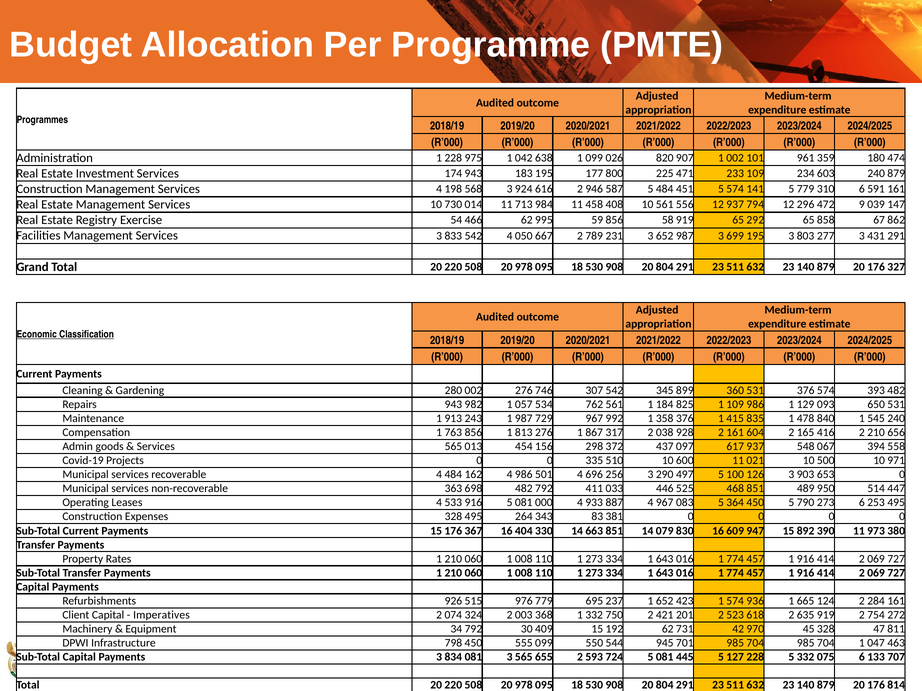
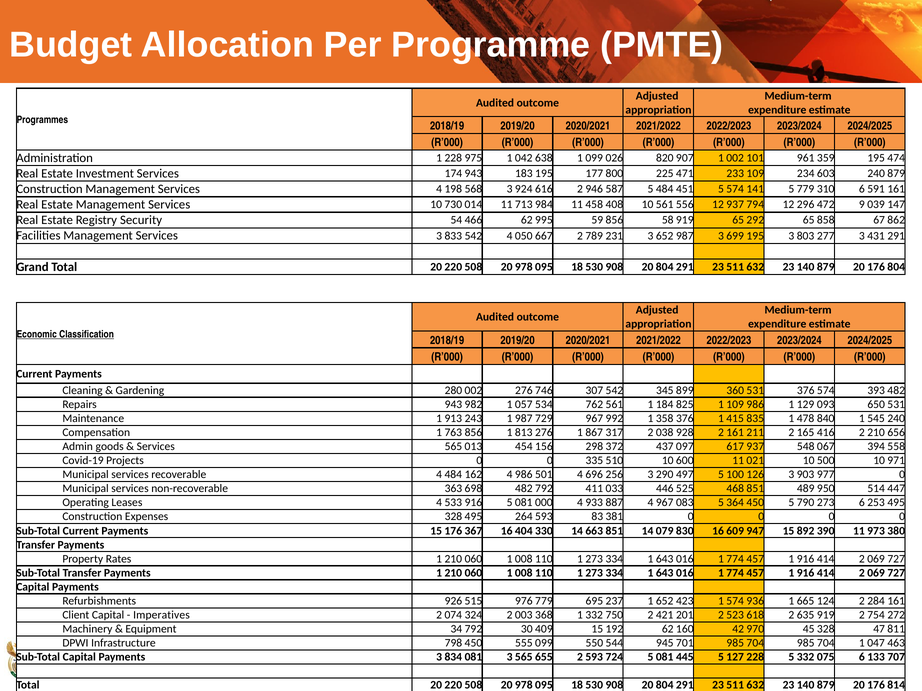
359 180: 180 -> 195 (876, 158)
Exercise: Exercise -> Security (141, 220)
176 327: 327 -> 804 (896, 267)
604: 604 -> 211 (755, 433)
653: 653 -> 977 (826, 475)
264 343: 343 -> 593 (544, 517)
731: 731 -> 160 (685, 629)
